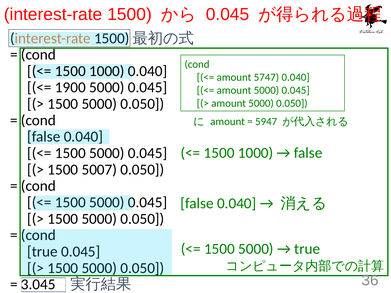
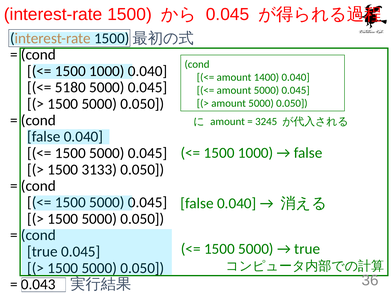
5747: 5747 -> 1400 (266, 77)
1900: 1900 -> 5180 (70, 88)
5947: 5947 -> 3245 (266, 122)
5007: 5007 -> 3133 (99, 170)
3.045: 3.045 -> 0.043 (38, 285)
